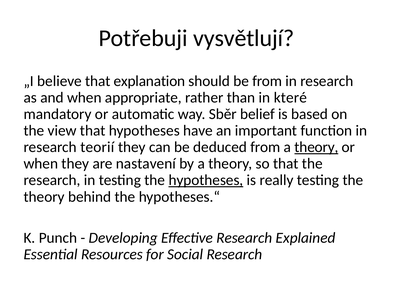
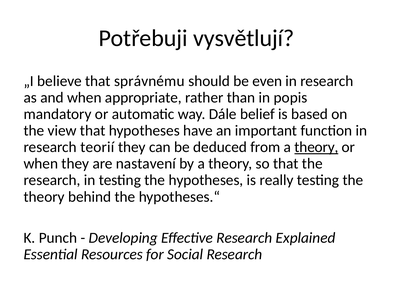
explanation: explanation -> správnému (149, 81)
be from: from -> even (267, 81)
které: které -> popis (291, 97)
Sběr: Sběr -> Dále (223, 114)
hypotheses underline: present -> none (206, 180)
